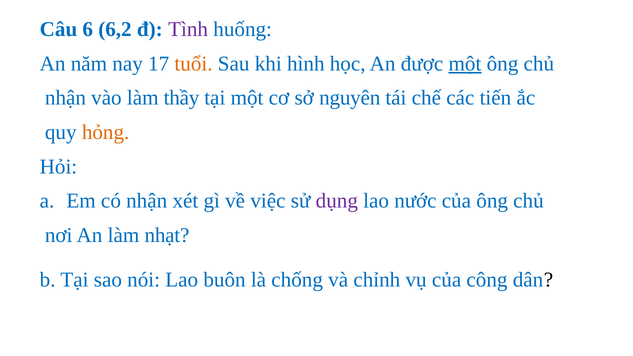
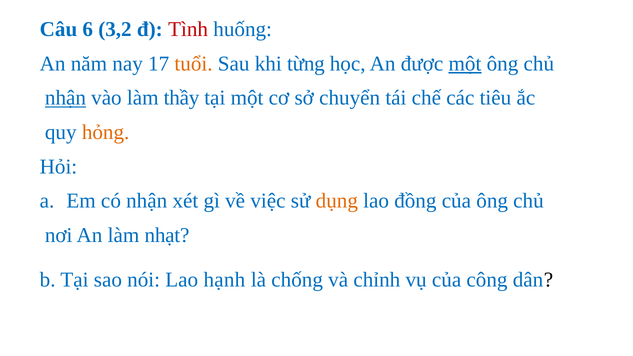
6,2: 6,2 -> 3,2 (115, 29)
Tình colour: purple -> red (188, 29)
hình: hình -> từng (306, 64)
nhận underline: none -> present (65, 98)
nguyên: nguyên -> chuyển (350, 98)
tiến: tiến -> tiêu (495, 98)
dụng colour: purple -> orange (337, 201)
nước: nước -> đồng (415, 201)
buôn: buôn -> hạnh (224, 280)
